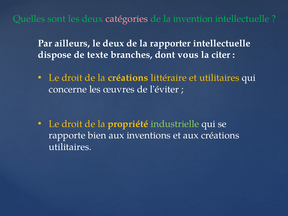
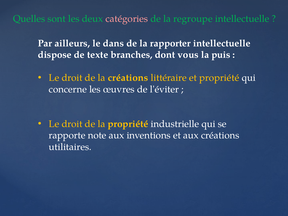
invention: invention -> regroupe (193, 19)
le deux: deux -> dans (113, 43)
citer: citer -> puis (221, 55)
et utilitaires: utilitaires -> propriété (219, 78)
industrielle colour: light green -> white (175, 124)
bien: bien -> note (97, 135)
